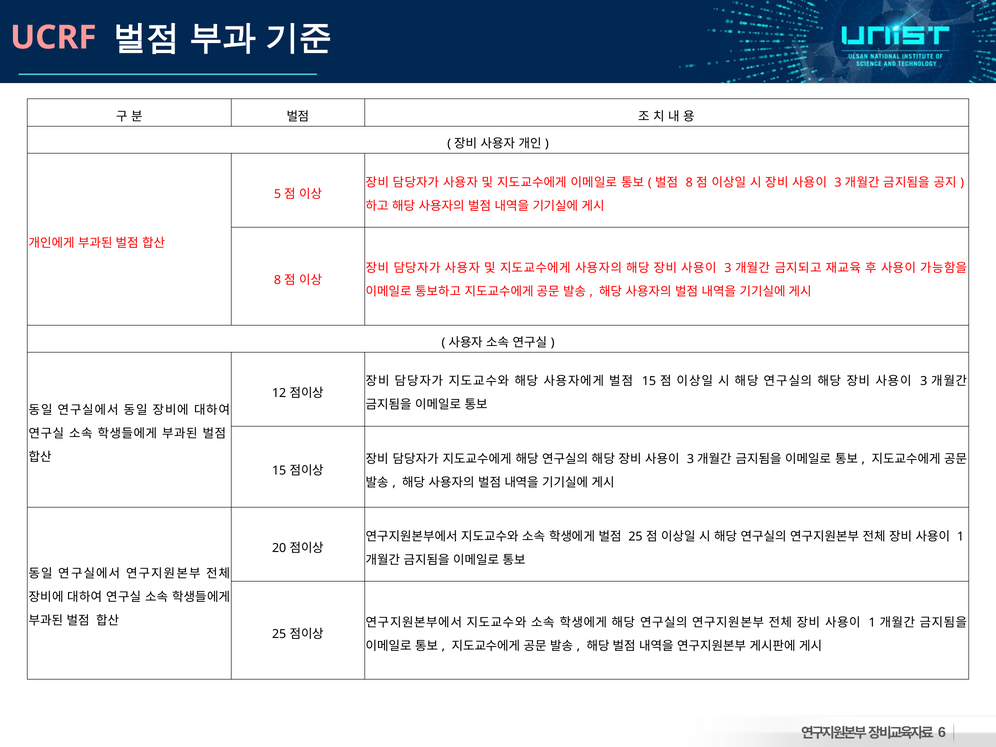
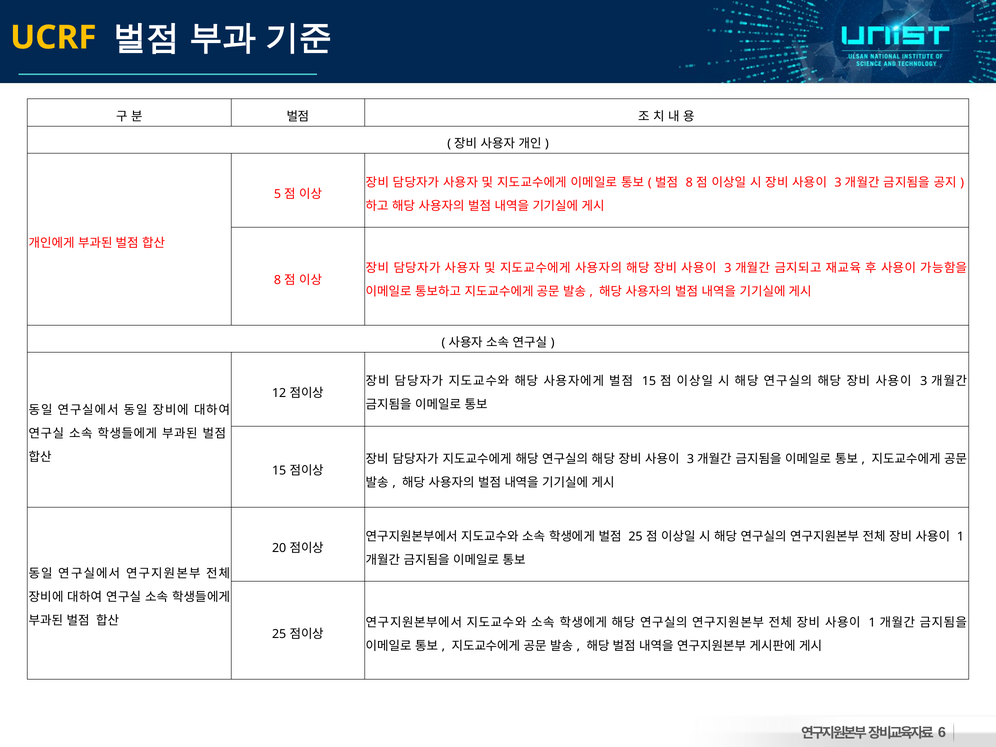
UCRF colour: pink -> yellow (53, 38)
